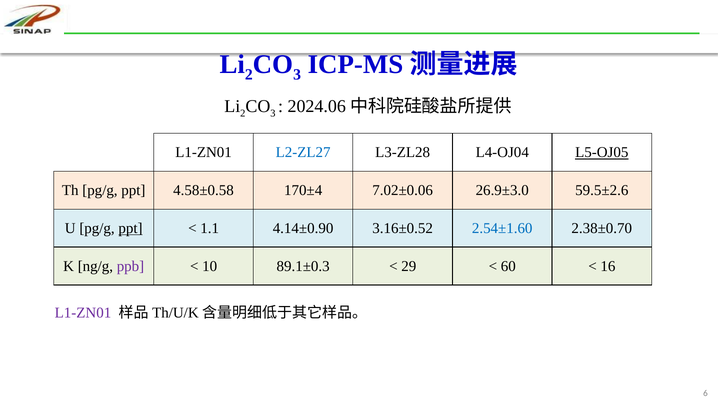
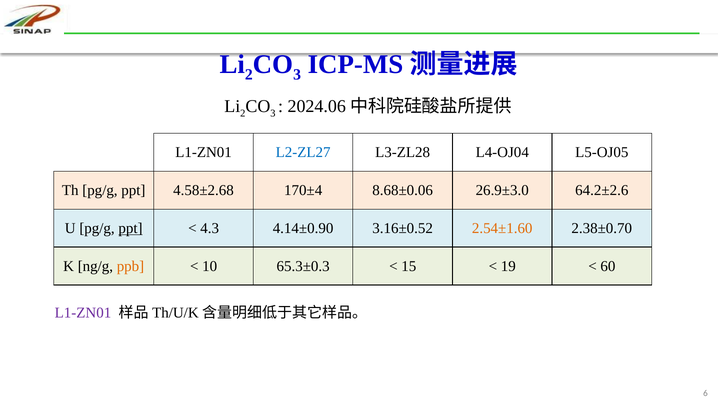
L5-OJ05 underline: present -> none (602, 152)
4.58±0.58: 4.58±0.58 -> 4.58±2.68 (204, 190)
7.02±0.06: 7.02±0.06 -> 8.68±0.06 (403, 190)
59.5±2.6: 59.5±2.6 -> 64.2±2.6 (602, 190)
1.1: 1.1 -> 4.3 (210, 228)
2.54±1.60 colour: blue -> orange (502, 228)
ppb colour: purple -> orange (130, 266)
89.1±0.3: 89.1±0.3 -> 65.3±0.3 (303, 266)
29: 29 -> 15 (409, 266)
60: 60 -> 19 (508, 266)
16: 16 -> 60 (608, 266)
